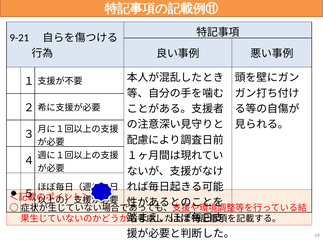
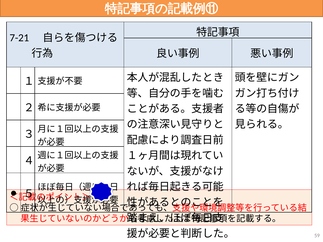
9-21: 9-21 -> 7-21 (19, 38)
